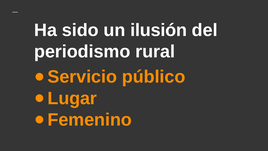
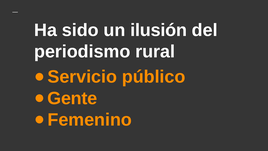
Lugar: Lugar -> Gente (72, 98)
